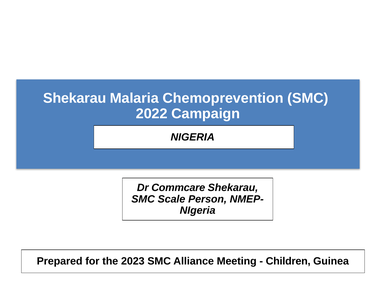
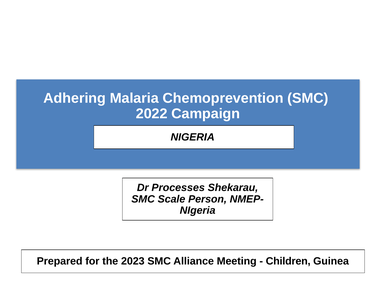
Shekarau: Shekarau -> Adhering (75, 98)
Commcare: Commcare -> Processes (178, 188)
